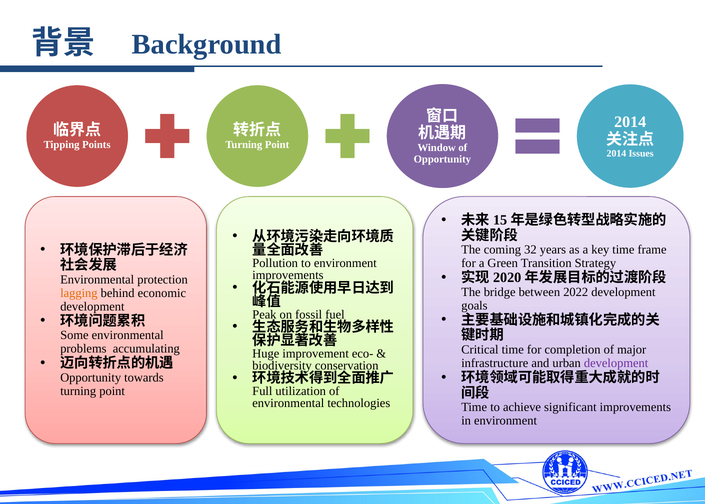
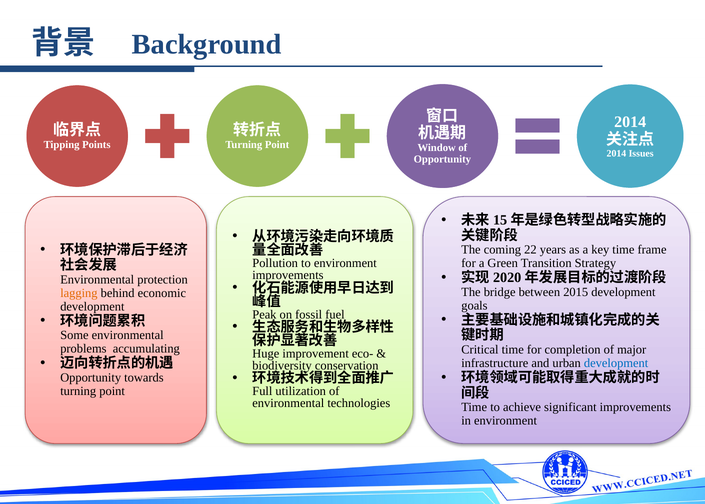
32: 32 -> 22 (530, 250)
2022: 2022 -> 2015 (576, 292)
development colour: purple -> blue (616, 363)
